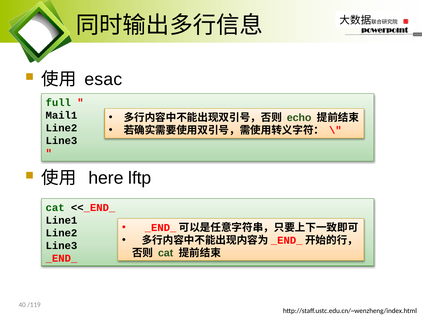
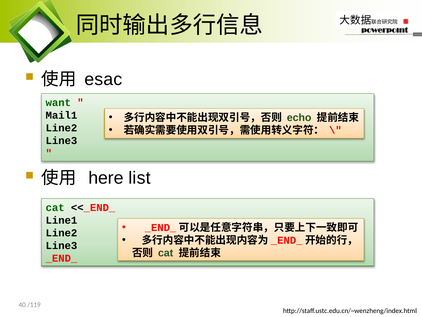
full: full -> want (58, 103)
lftp: lftp -> list (140, 178)
